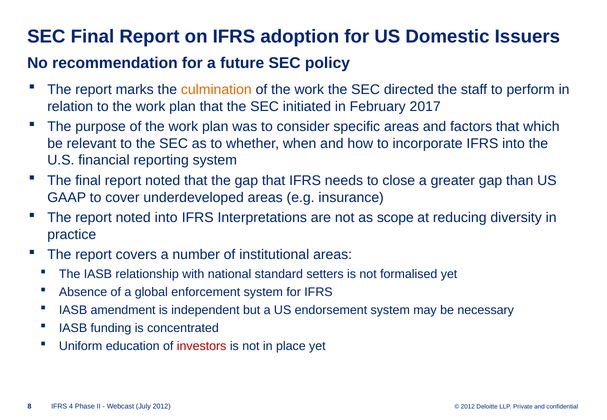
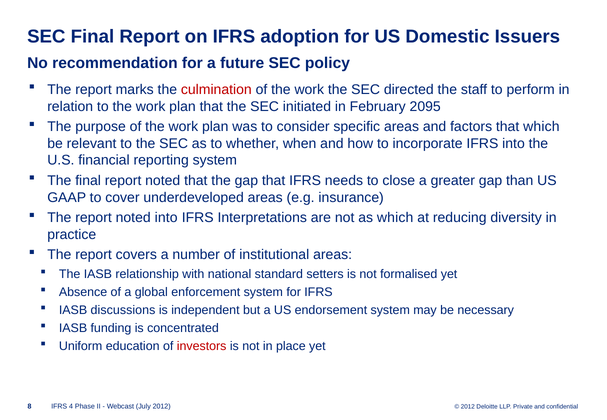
culmination colour: orange -> red (216, 90)
2017: 2017 -> 2095 (425, 107)
as scope: scope -> which (395, 218)
amendment: amendment -> discussions (123, 310)
